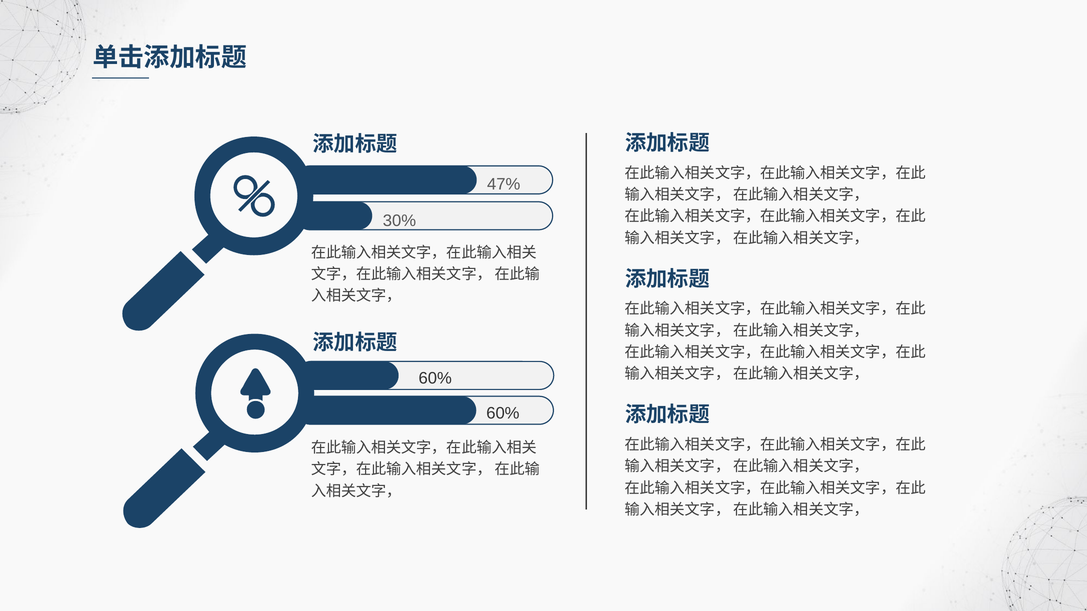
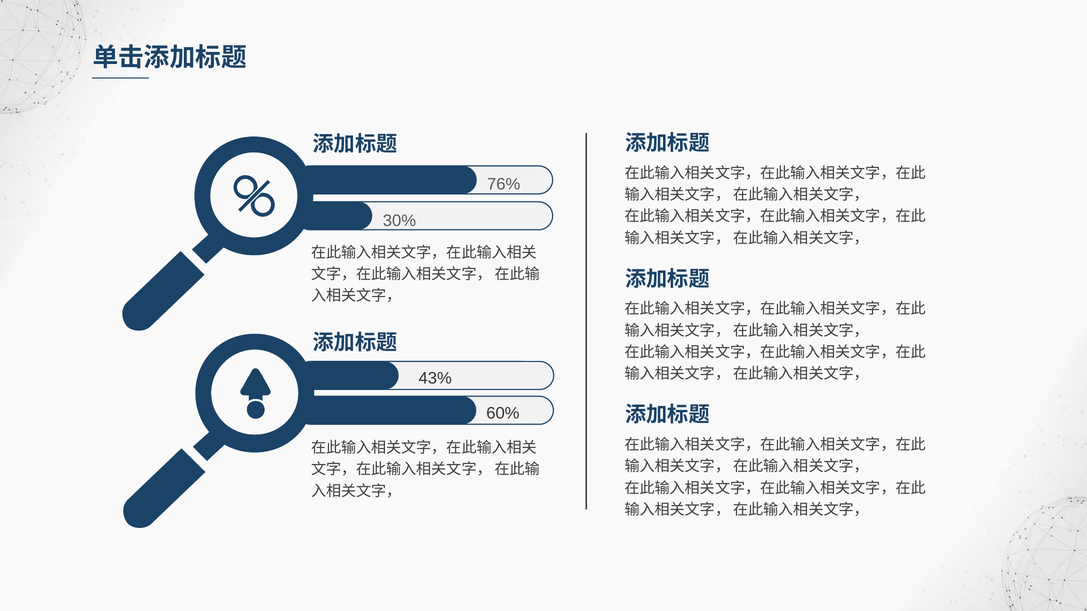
47%: 47% -> 76% (504, 184)
60%: 60% -> 43% (435, 379)
